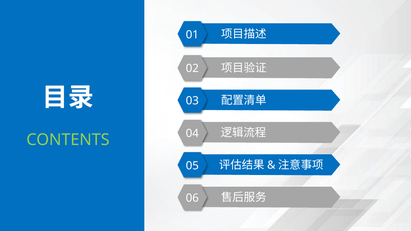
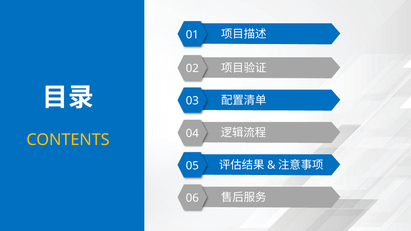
CONTENTS colour: light green -> yellow (68, 140)
